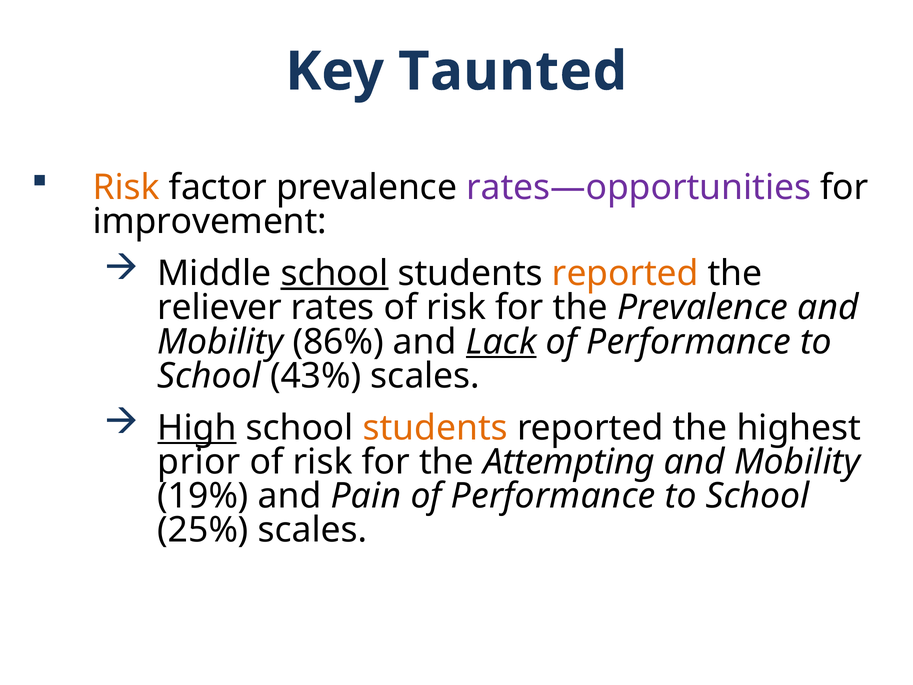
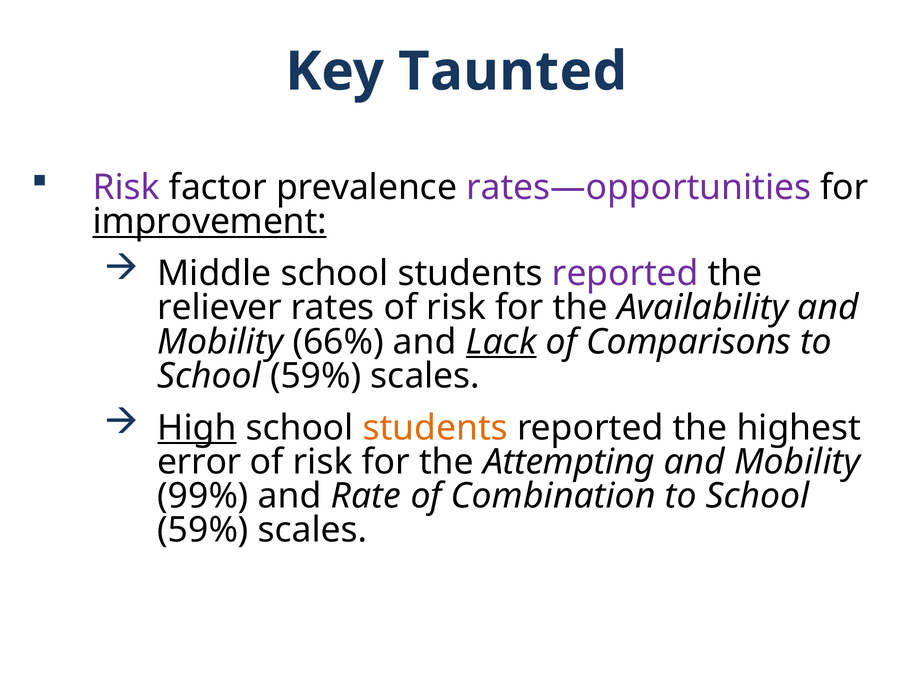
Risk colour: orange -> purple (126, 187)
improvement underline: none -> present (210, 222)
school underline: present -> none (335, 273)
reported colour: orange -> purple (625, 273)
the Prevalence: Prevalence -> Availability (703, 308)
86%: 86% -> 66% (338, 342)
Performance: Performance -> Comparisons (689, 342)
43%: 43% -> 59% (316, 376)
prior: prior -> error (199, 462)
19%: 19% -> 99% (203, 496)
Pain: Pain -> Rate (366, 496)
Performance: Performance -> Combination (553, 496)
25%: 25% -> 59% (203, 530)
